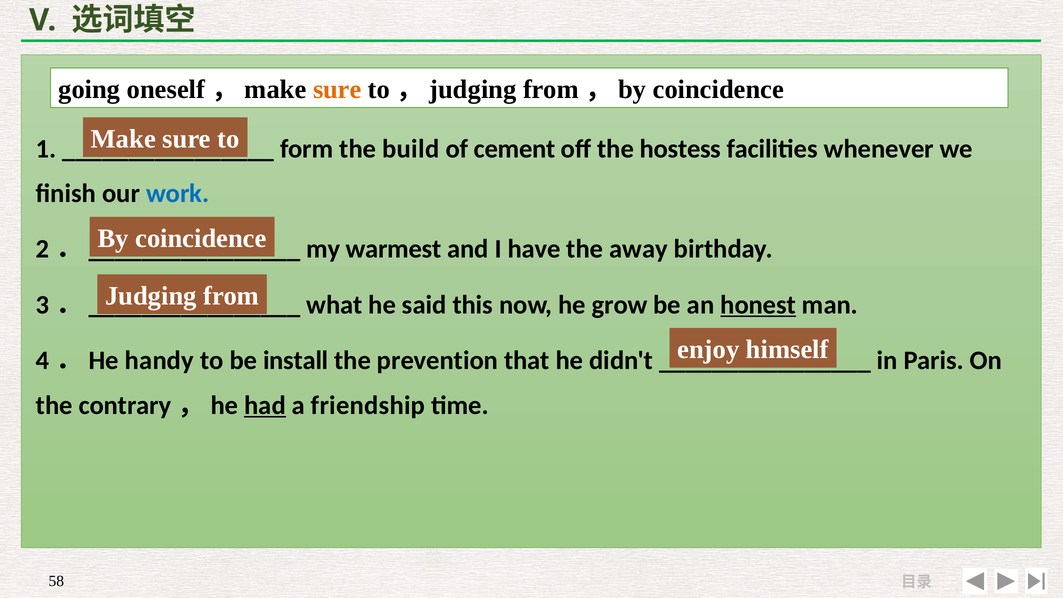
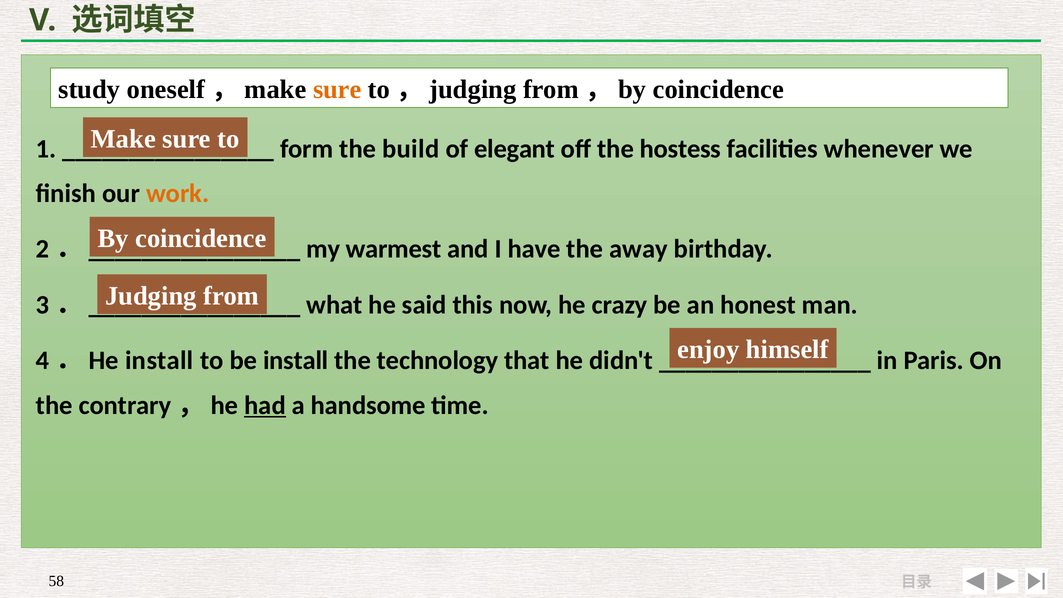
going: going -> study (89, 90)
cement: cement -> elegant (515, 149)
work colour: blue -> orange (178, 193)
grow: grow -> crazy (620, 305)
honest underline: present -> none (758, 305)
4．He handy: handy -> install (159, 361)
prevention: prevention -> technology (438, 361)
friendship: friendship -> handsome (368, 405)
